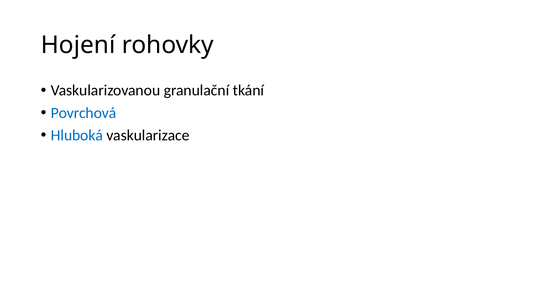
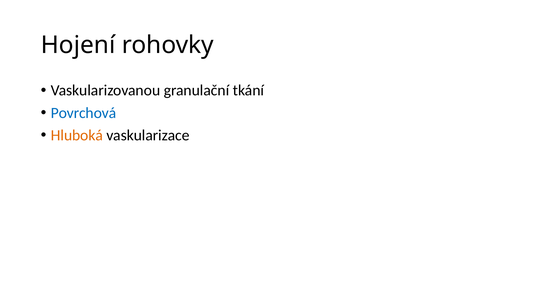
Hluboká colour: blue -> orange (77, 135)
